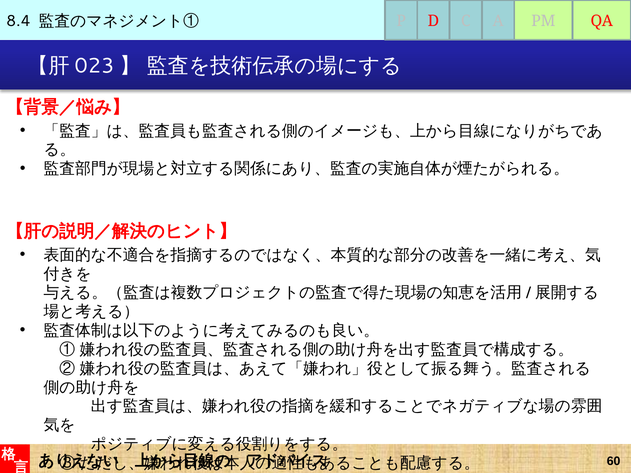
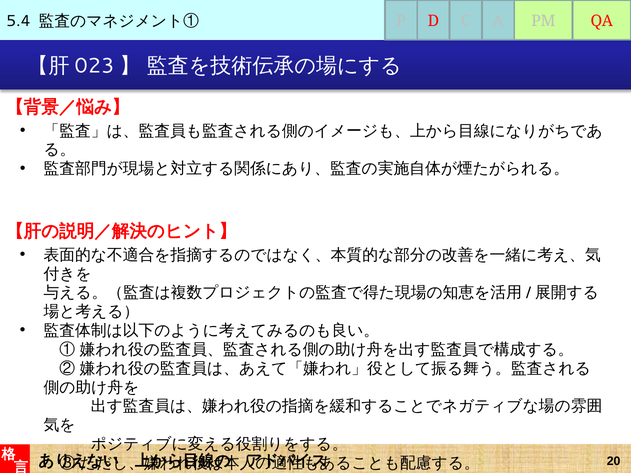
8.4: 8.4 -> 5.4 (18, 21)
60: 60 -> 20 (614, 462)
